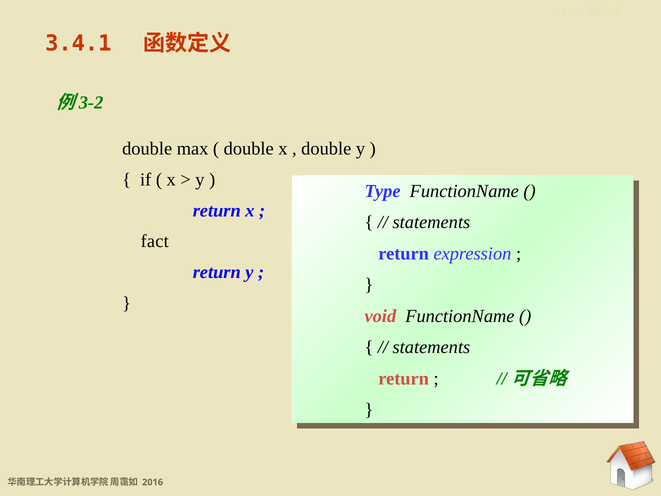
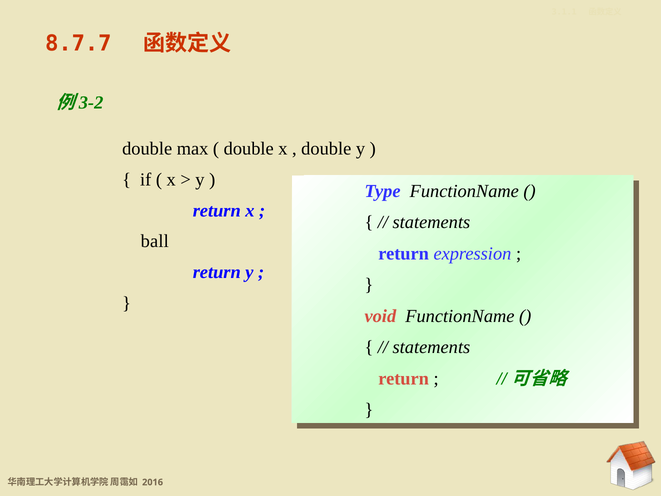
3.4.1: 3.4.1 -> 8.7.7 (78, 43)
fact: fact -> ball (155, 241)
